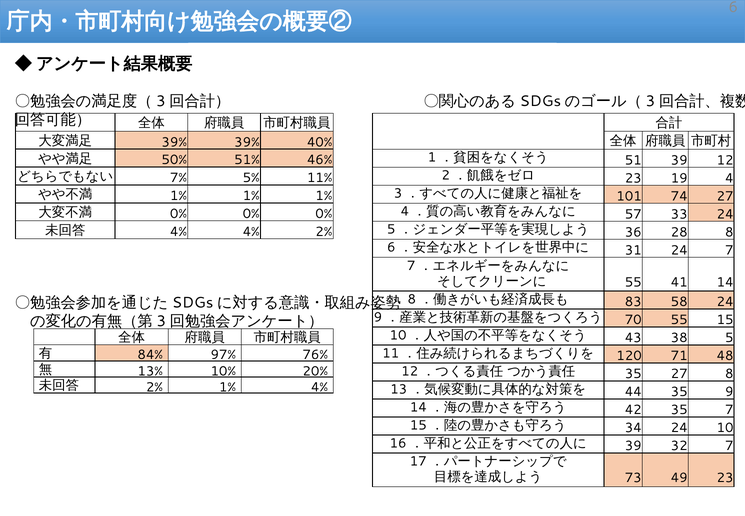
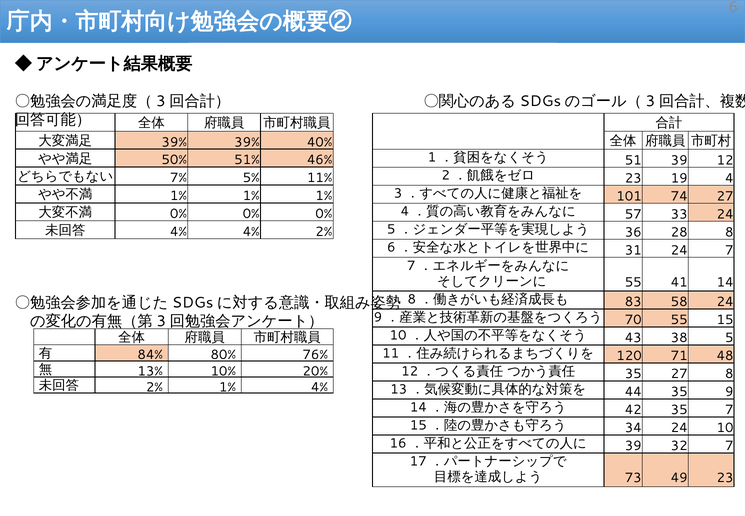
97%: 97% -> 80% (223, 355)
